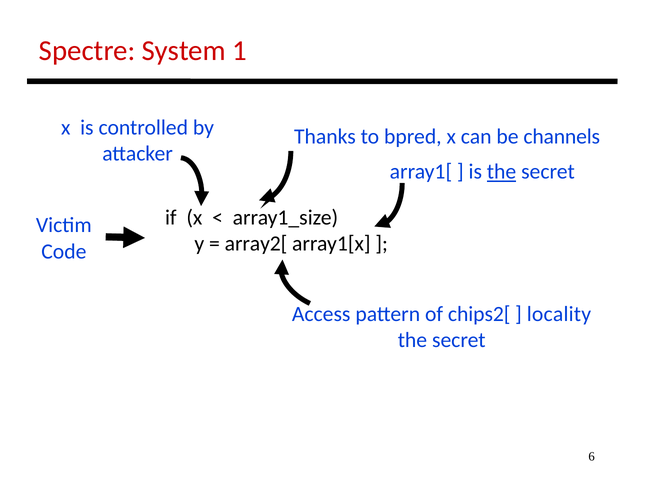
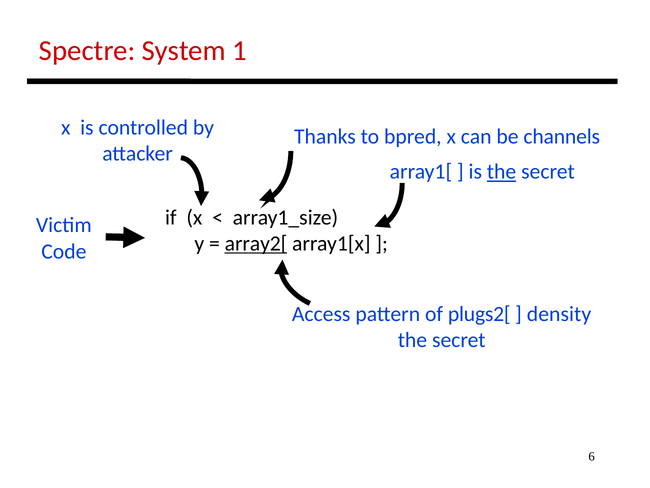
array2[ underline: none -> present (256, 243)
chips2[: chips2[ -> plugs2[ (479, 314)
locality: locality -> density (559, 314)
